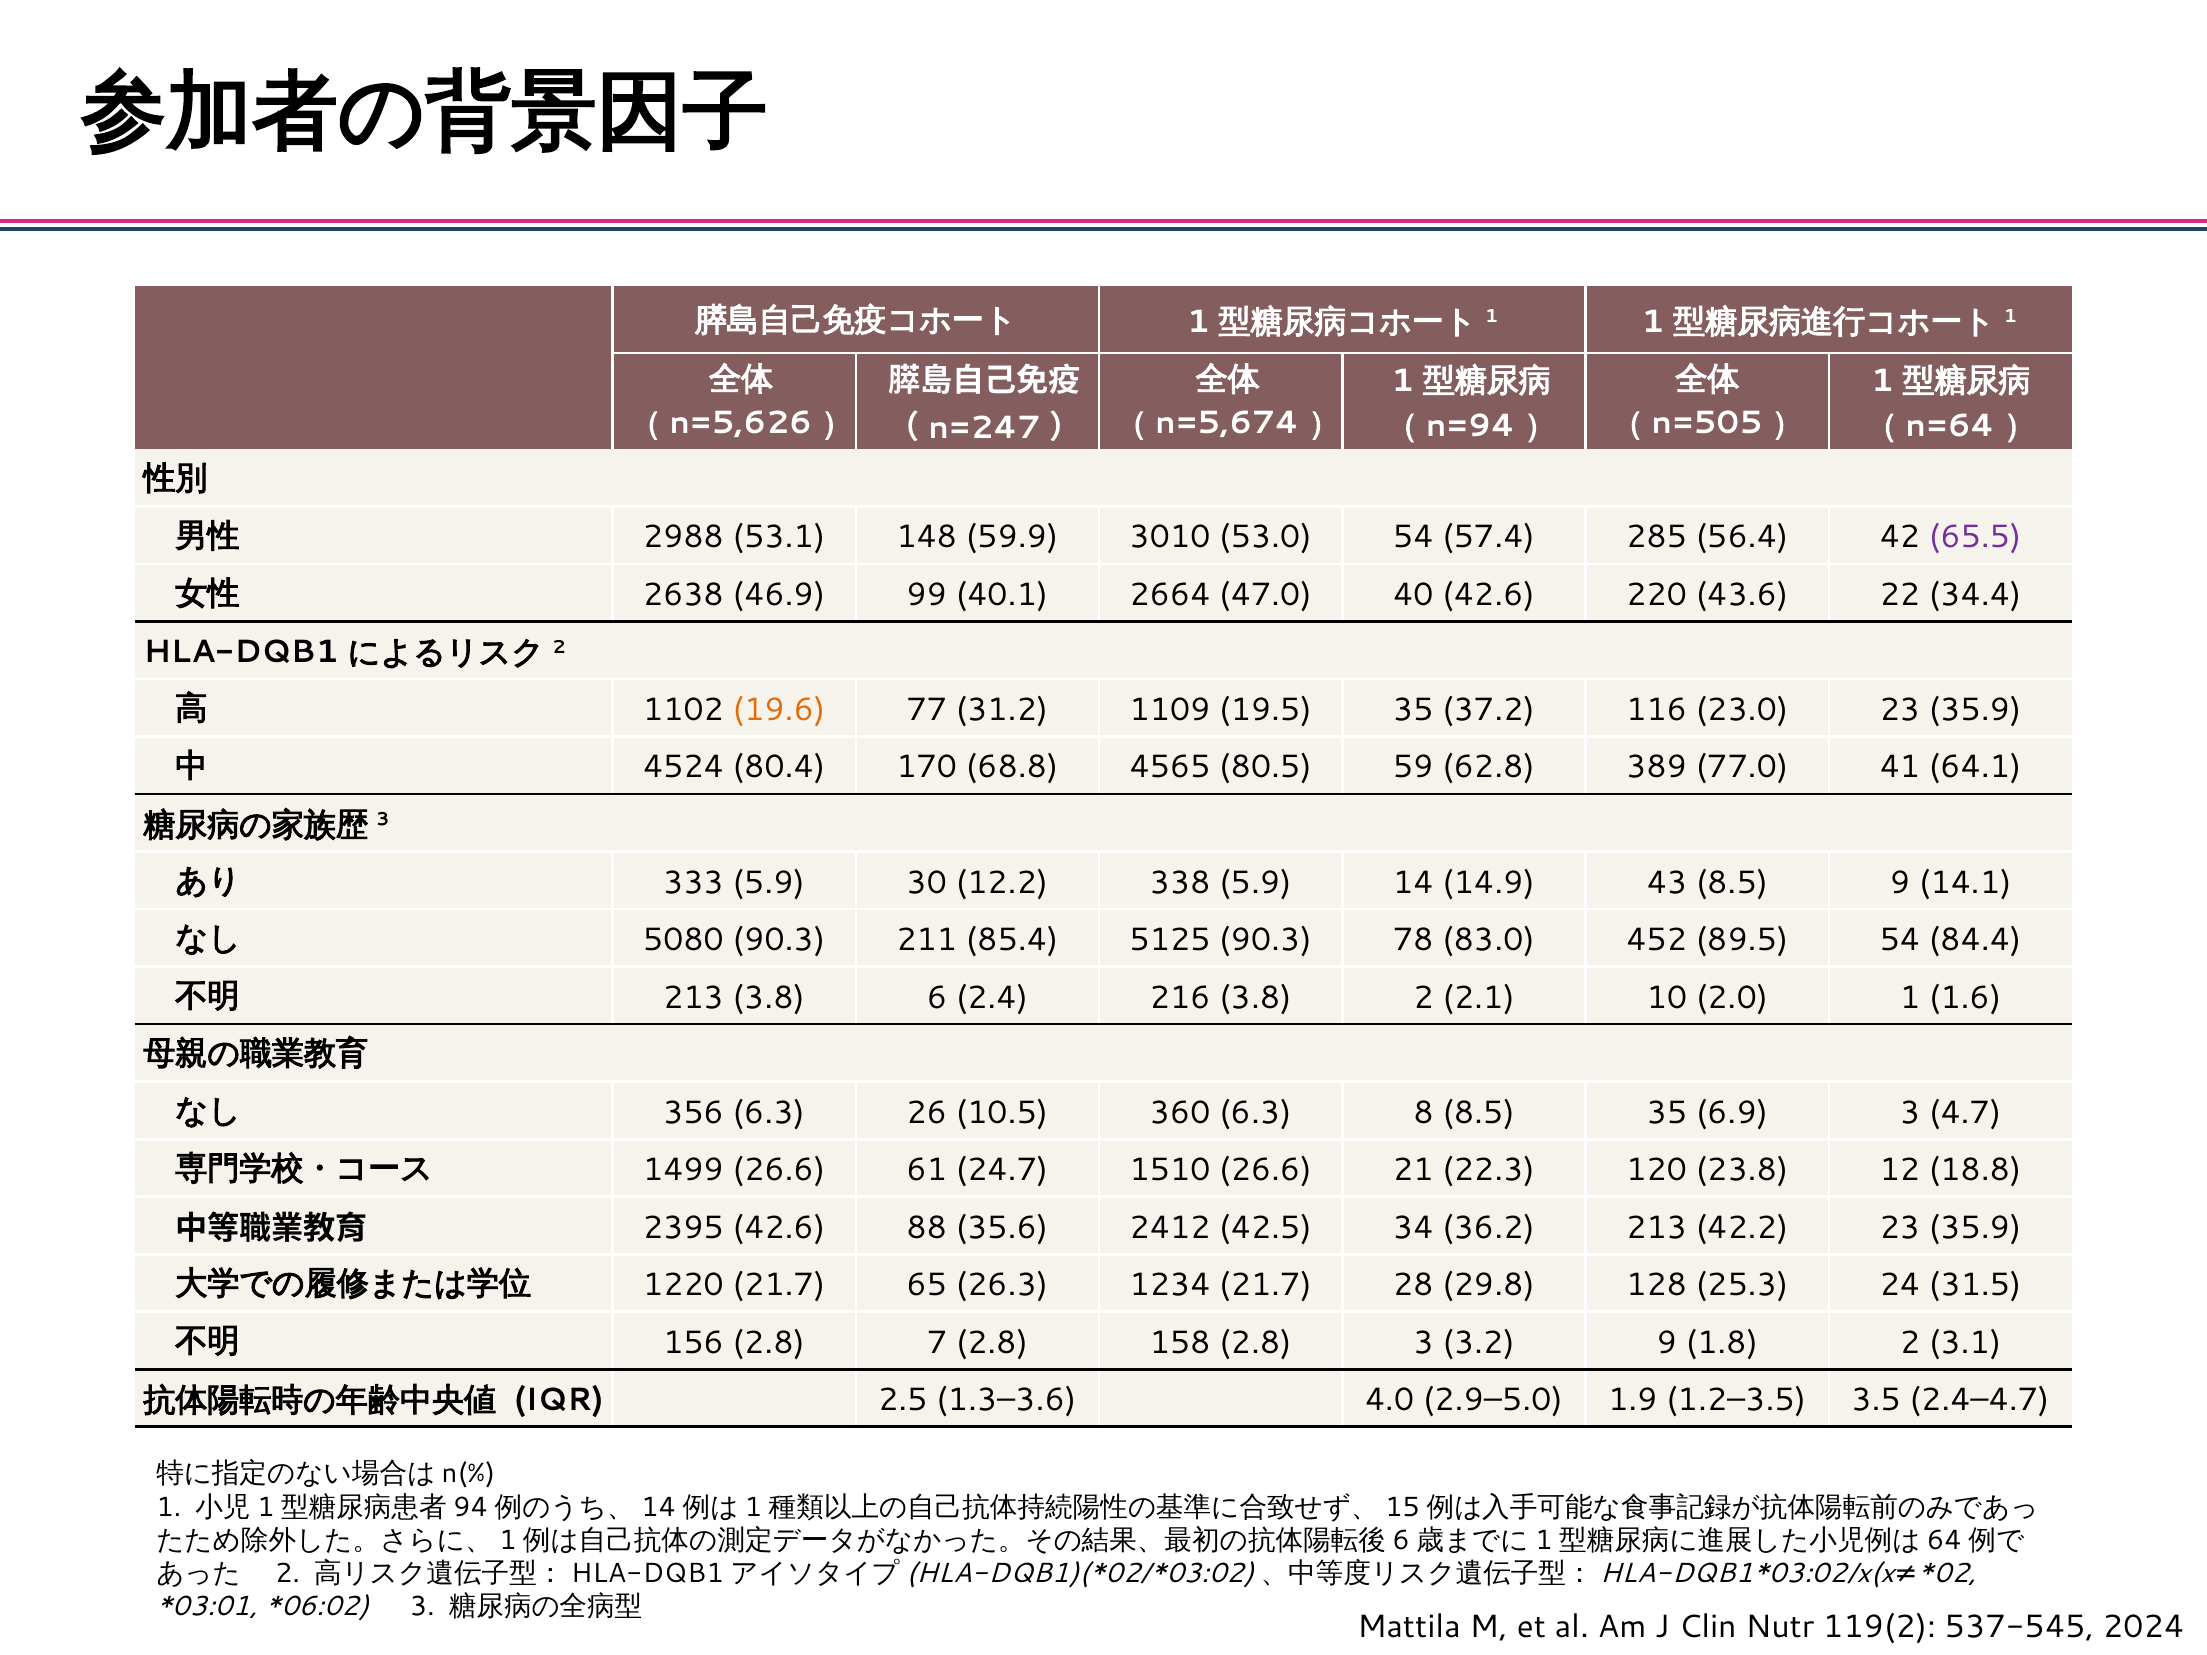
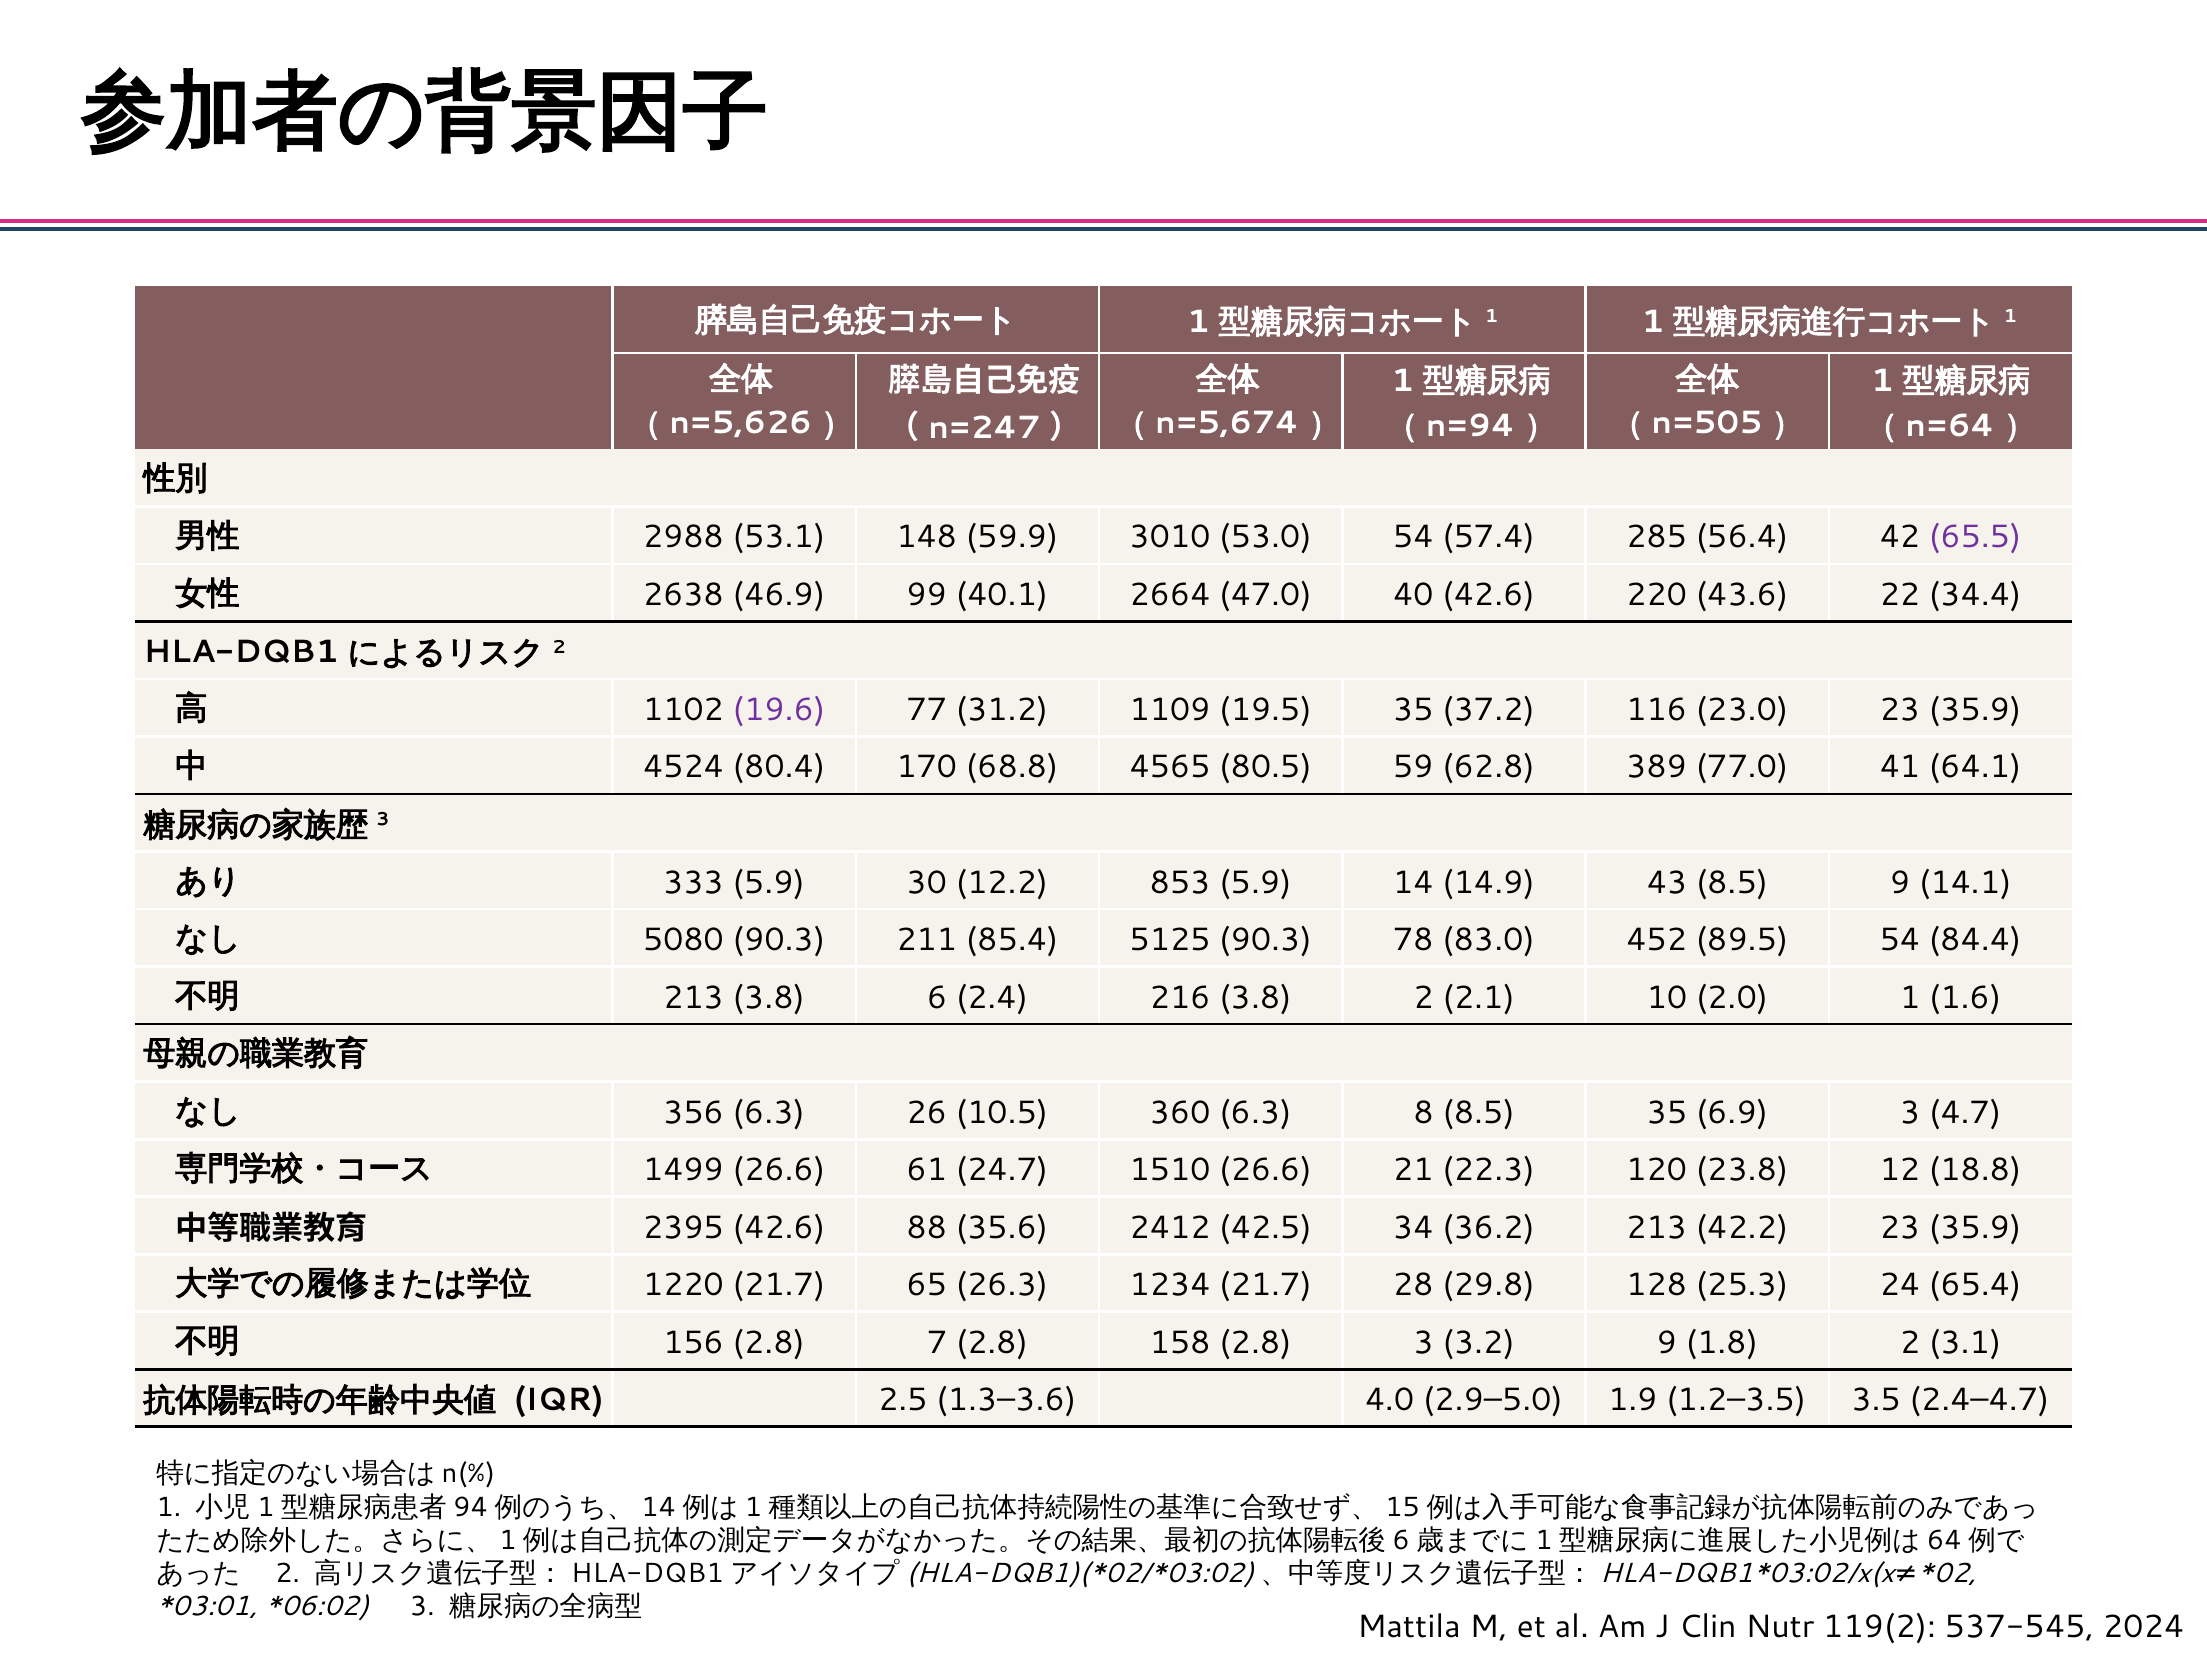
19.6 colour: orange -> purple (779, 710)
338: 338 -> 853 (1180, 883)
31.5: 31.5 -> 65.4 (1975, 1285)
